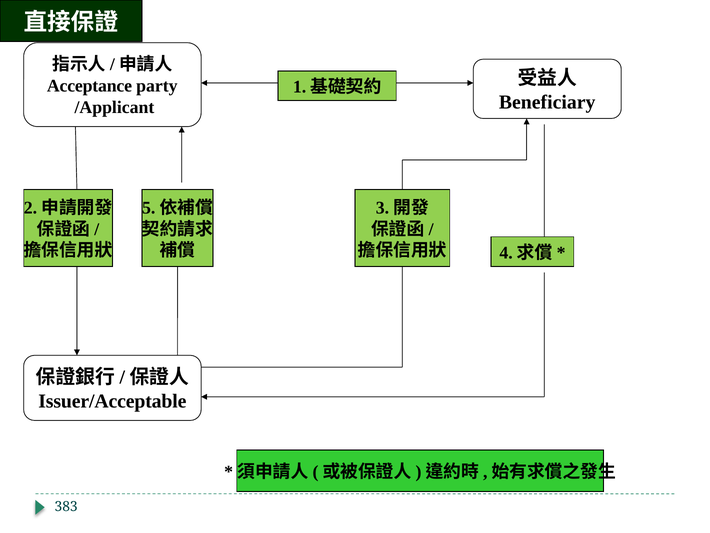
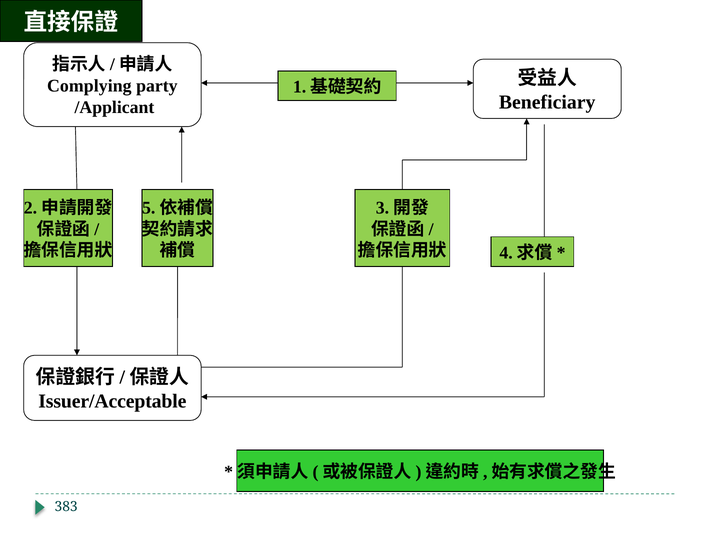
Acceptance: Acceptance -> Complying (89, 86)
